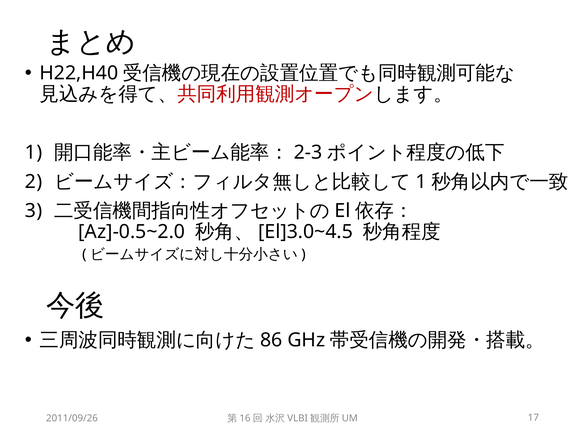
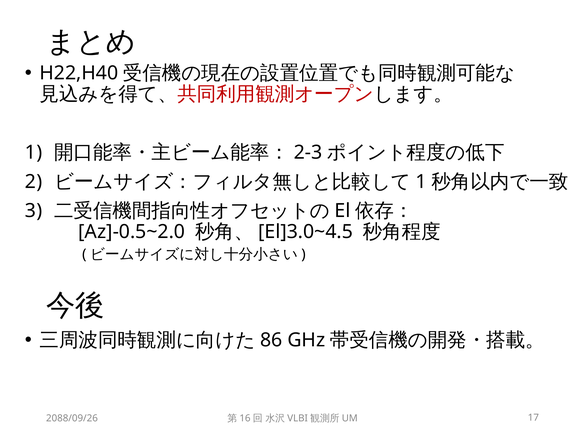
2011/09/26: 2011/09/26 -> 2088/09/26 (72, 419)
